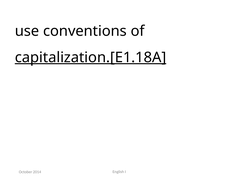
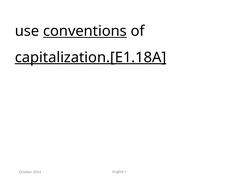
conventions underline: none -> present (85, 31)
